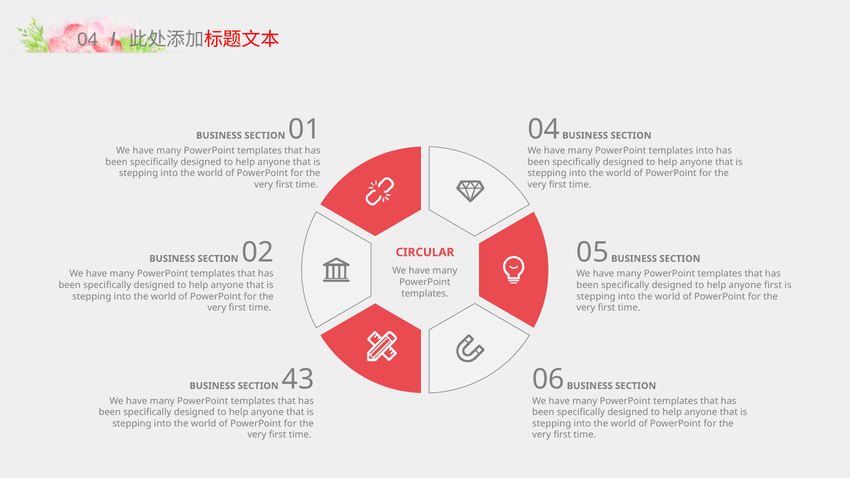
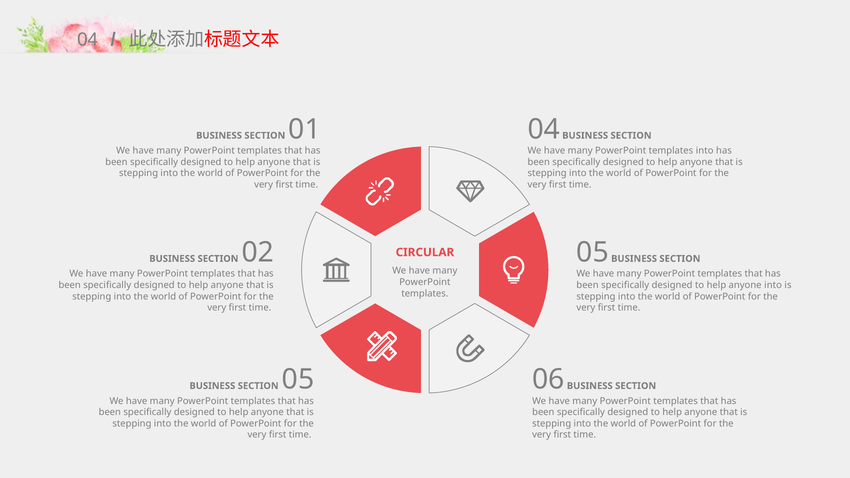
anyone first: first -> into (773, 285)
SECTION 43: 43 -> 05 (298, 380)
